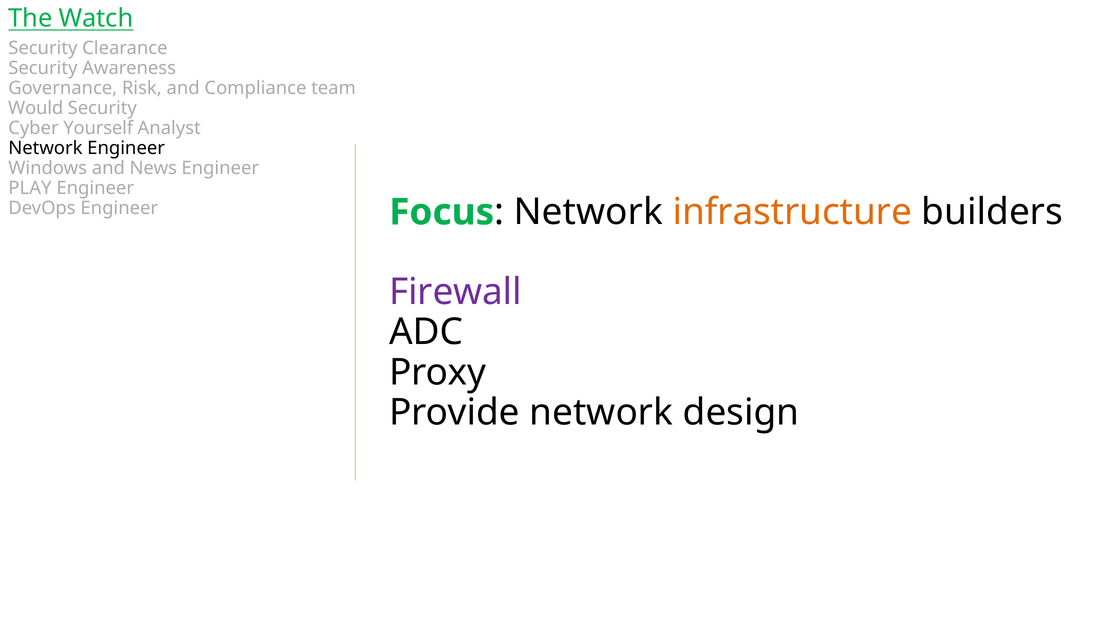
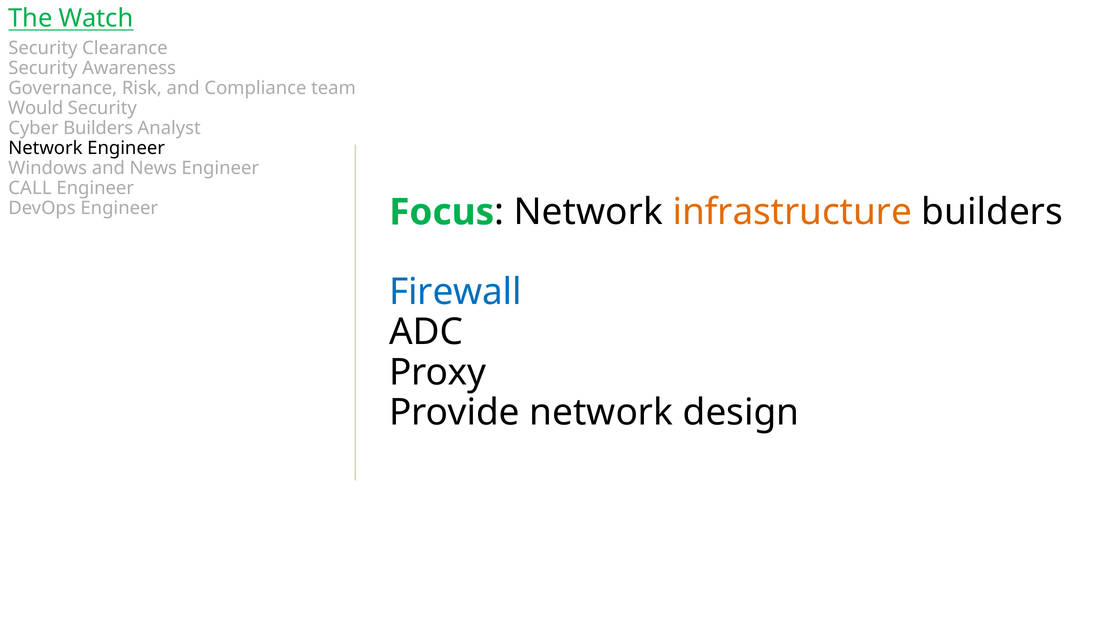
Cyber Yourself: Yourself -> Builders (98, 128)
PLAY: PLAY -> CALL (30, 188)
Firewall colour: purple -> blue (455, 292)
